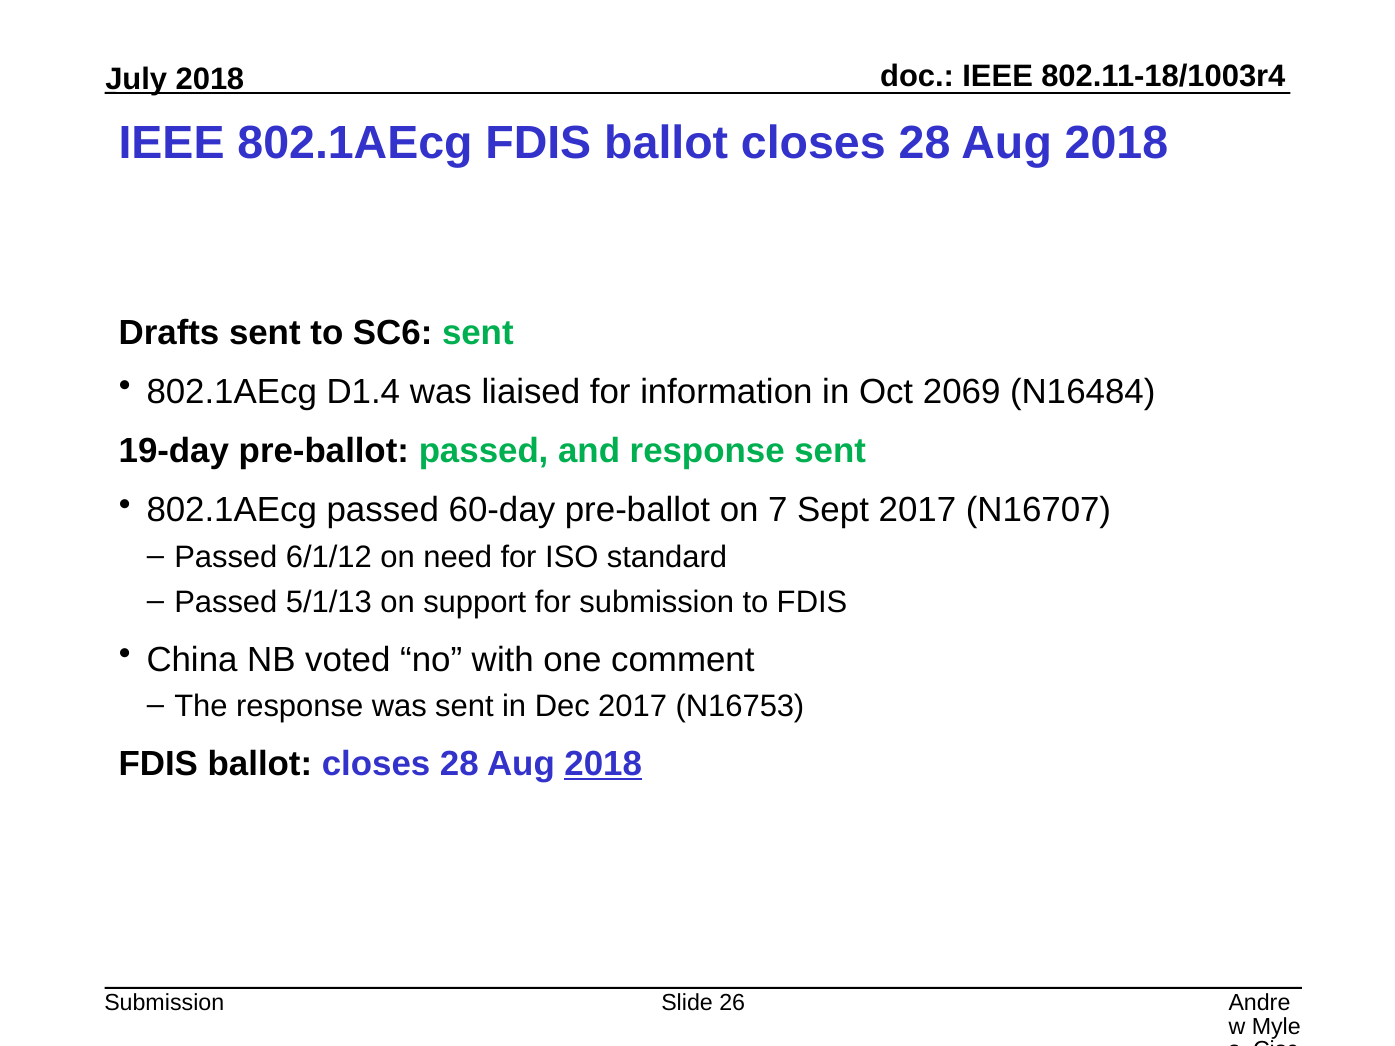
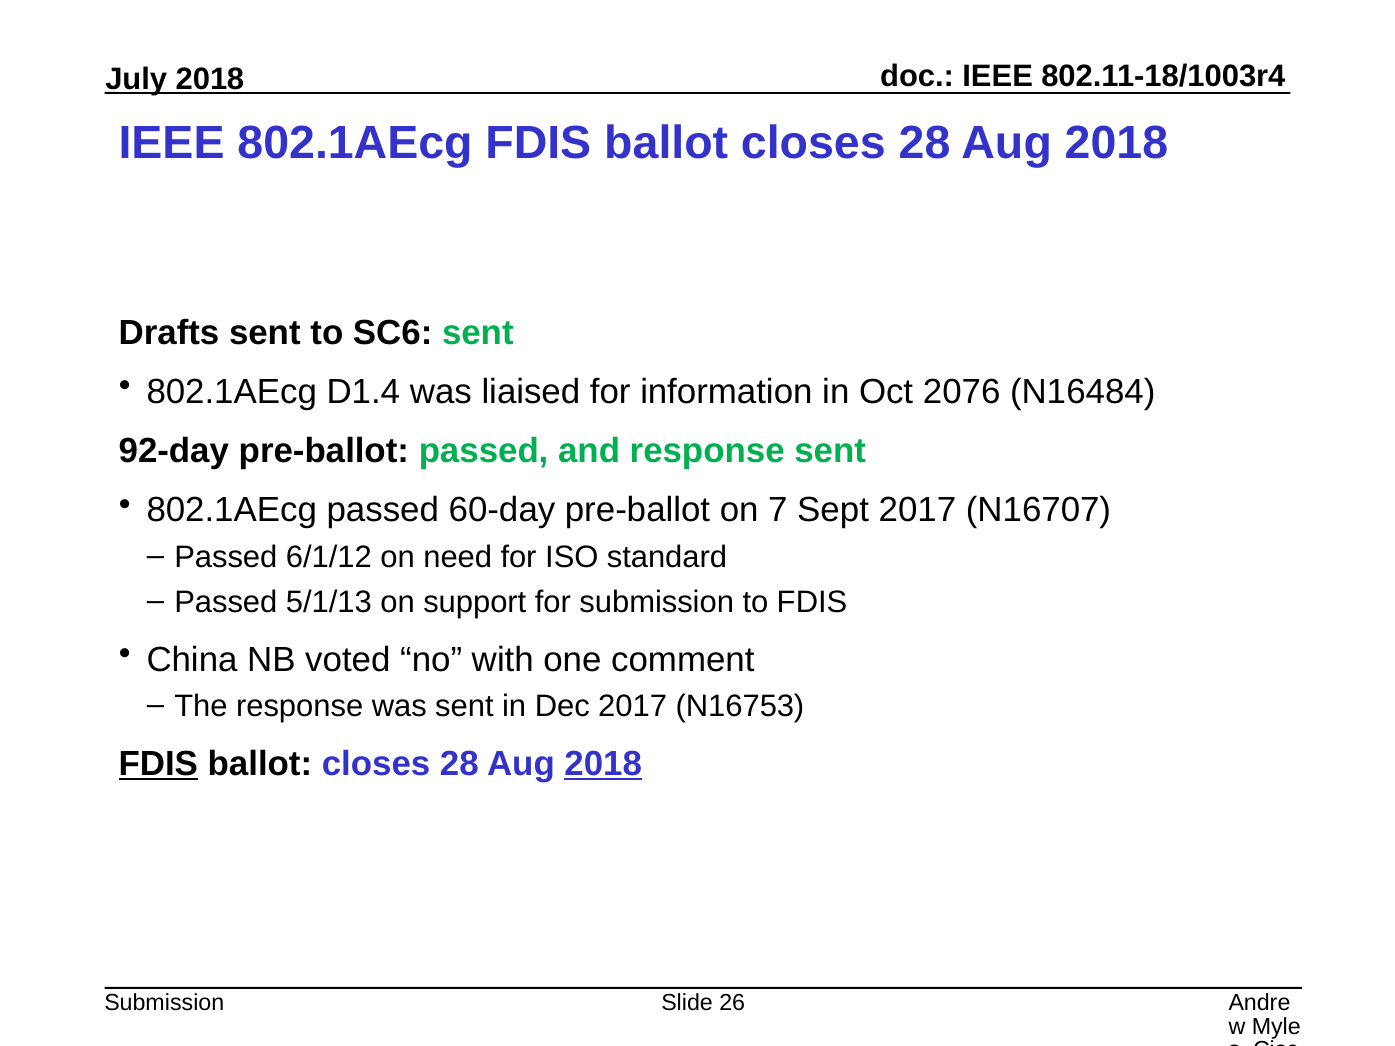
2069: 2069 -> 2076 (962, 392)
19-day: 19-day -> 92-day (174, 451)
FDIS underline: none -> present (158, 764)
